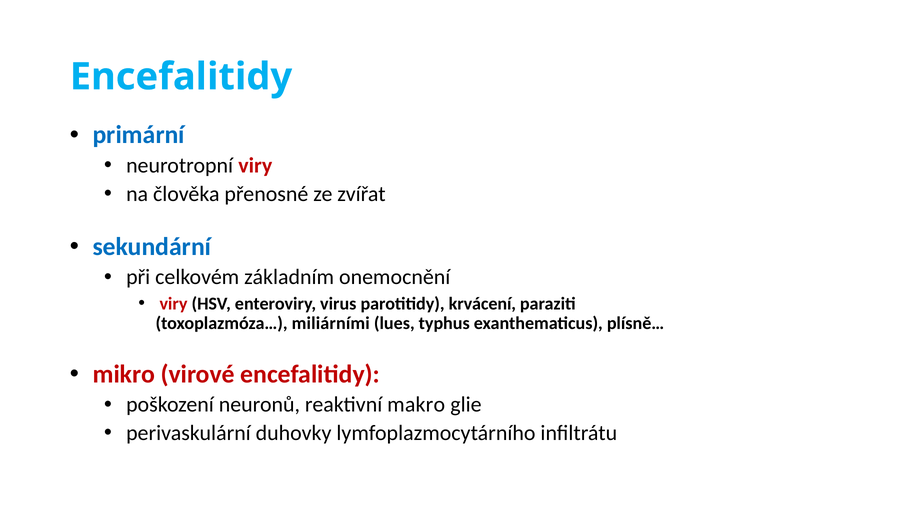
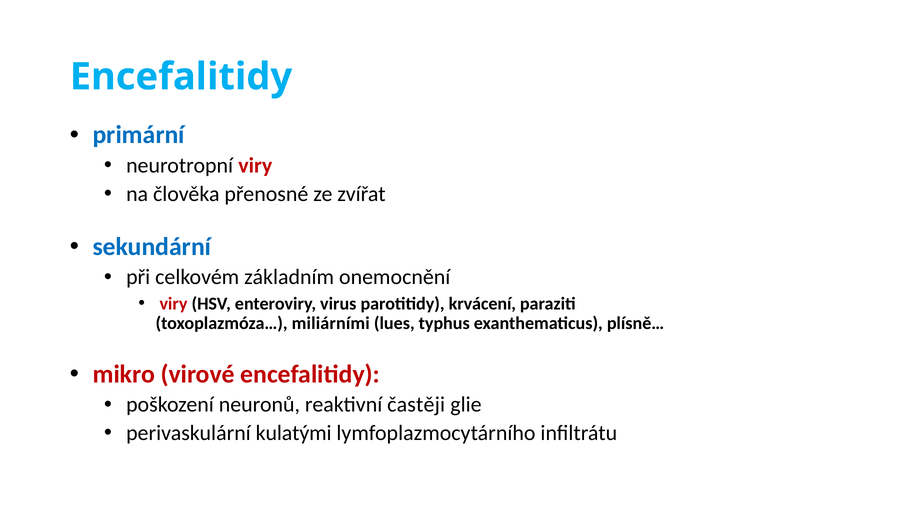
makro: makro -> častěji (416, 405)
duhovky: duhovky -> kulatými (294, 433)
